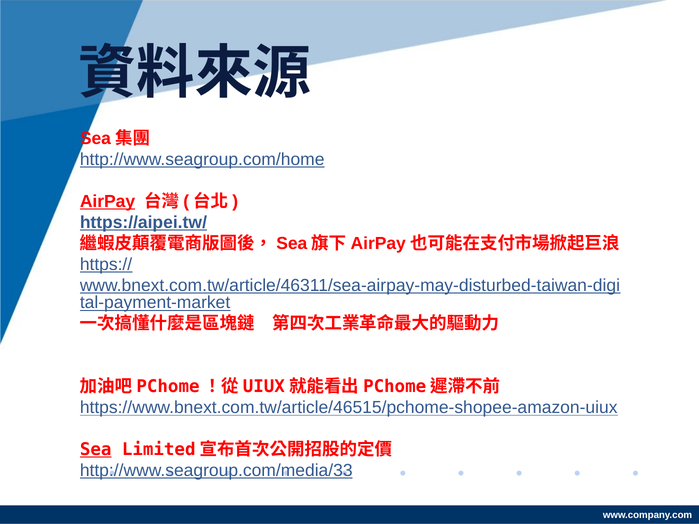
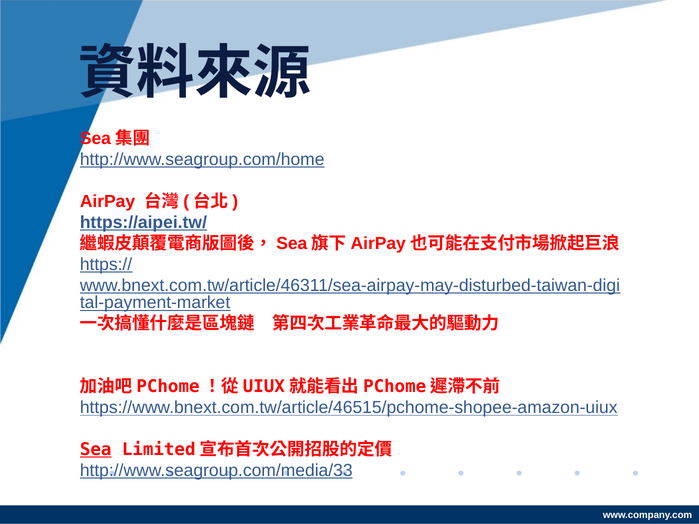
AirPay underline: present -> none (108, 202)
